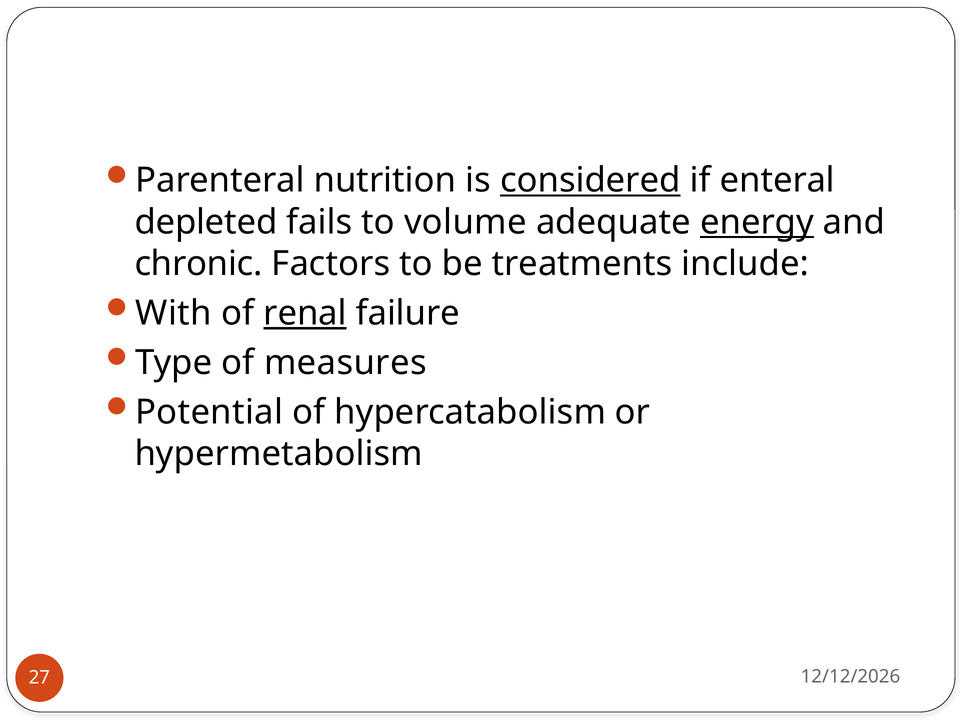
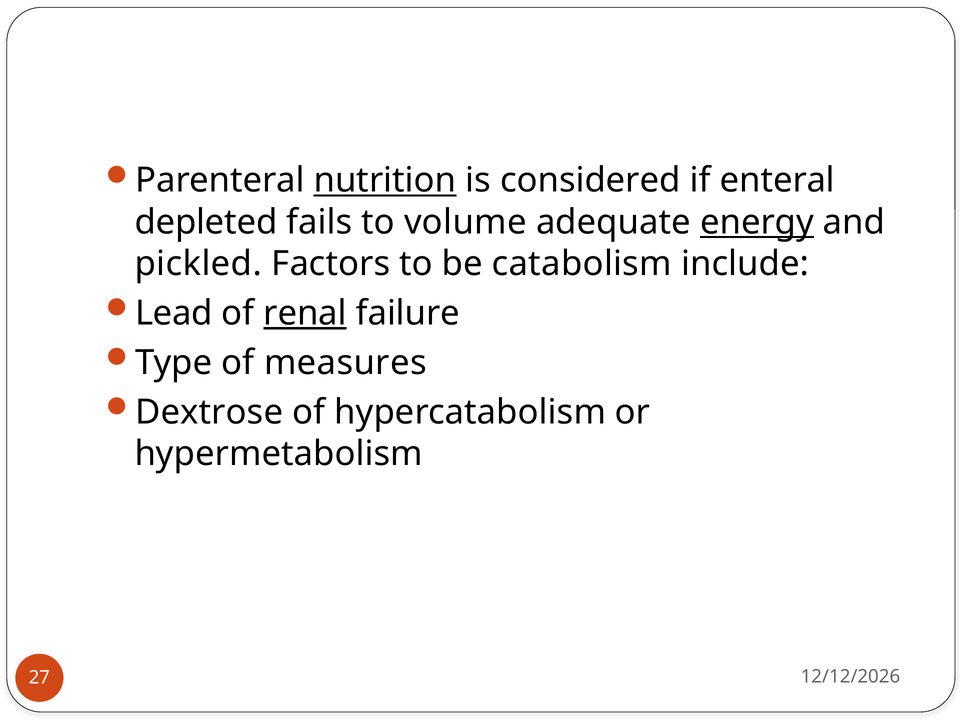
nutrition underline: none -> present (385, 180)
considered underline: present -> none (590, 180)
chronic: chronic -> pickled (198, 264)
treatments: treatments -> catabolism (582, 264)
With: With -> Lead (174, 313)
Potential: Potential -> Dextrose (209, 412)
